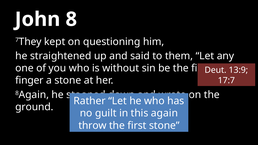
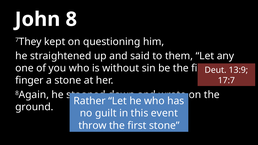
again: again -> event (164, 113)
